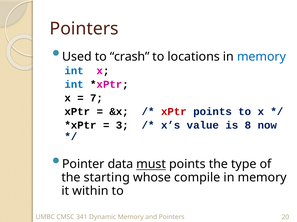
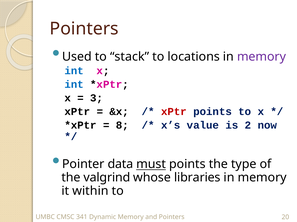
crash: crash -> stack (130, 57)
memory colour: blue -> purple (262, 57)
7: 7 -> 3 (97, 98)
3: 3 -> 8 (122, 126)
8: 8 -> 2 (248, 126)
starting: starting -> valgrind (107, 178)
compile: compile -> libraries (197, 178)
